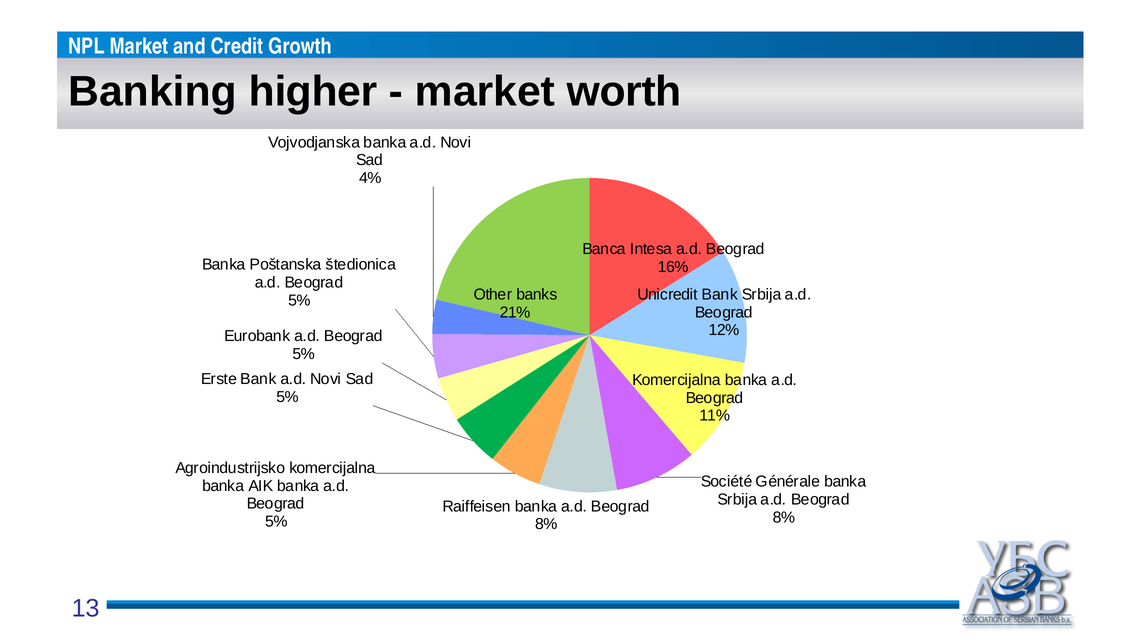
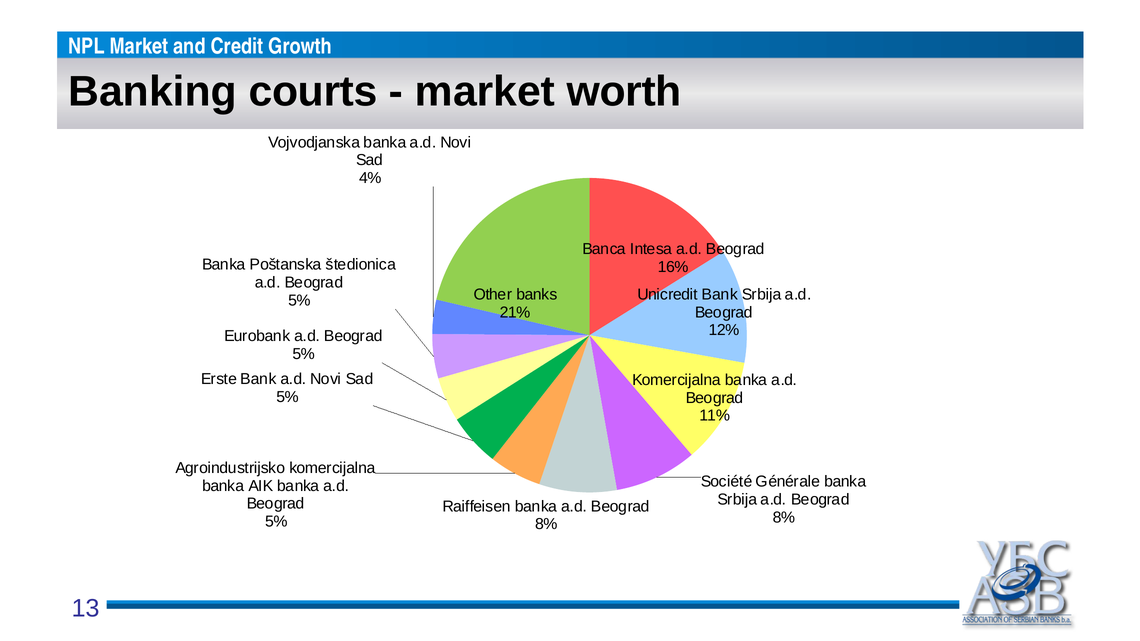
higher: higher -> courts (313, 92)
